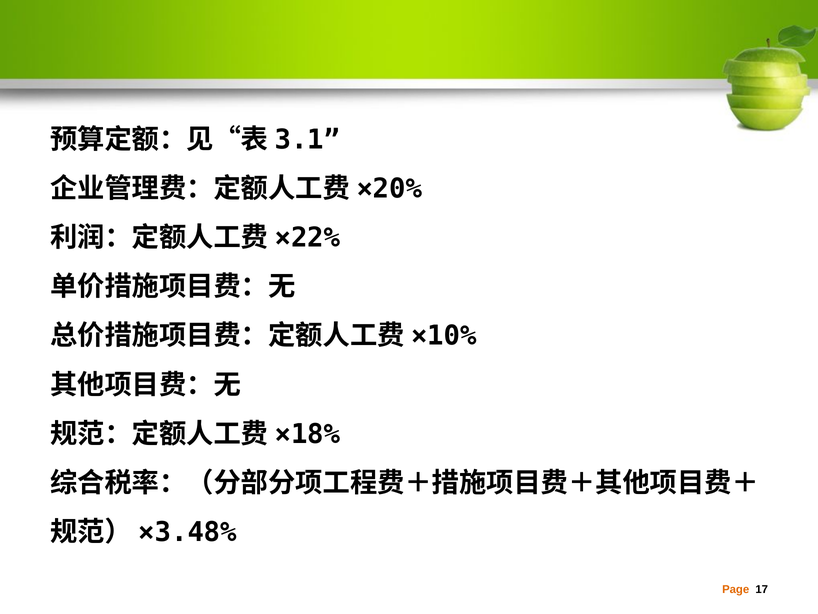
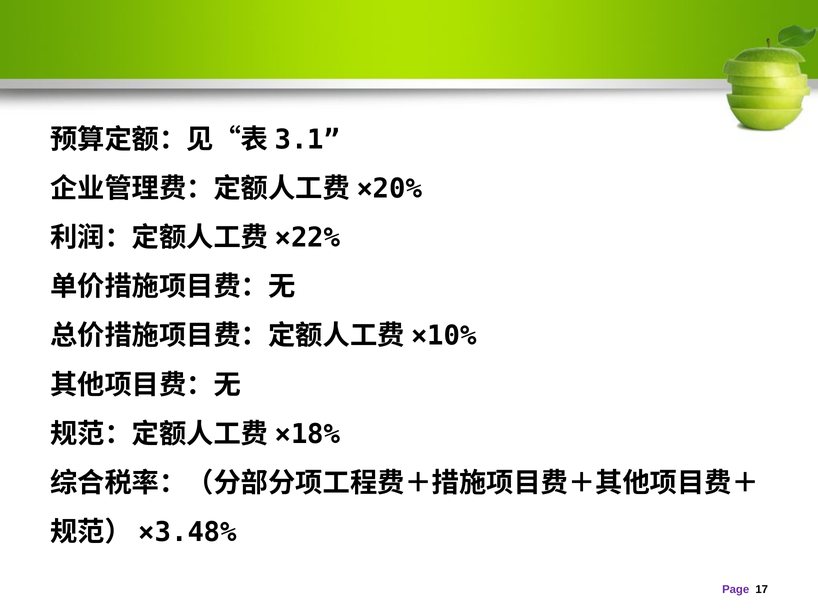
Page colour: orange -> purple (736, 589)
